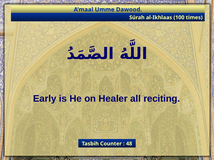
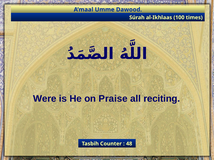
Early: Early -> Were (45, 99)
Healer: Healer -> Praise (113, 99)
